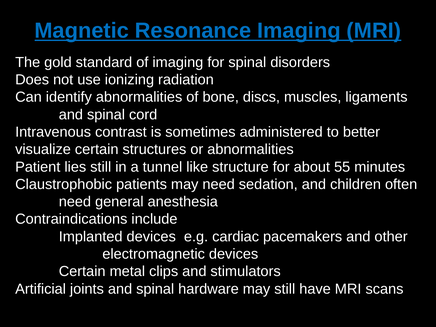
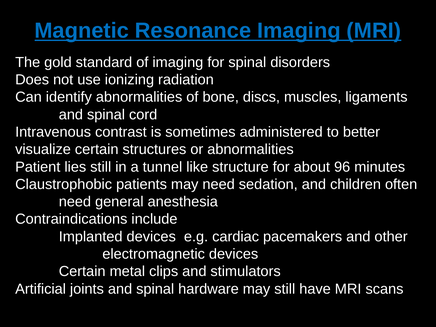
55: 55 -> 96 (342, 167)
